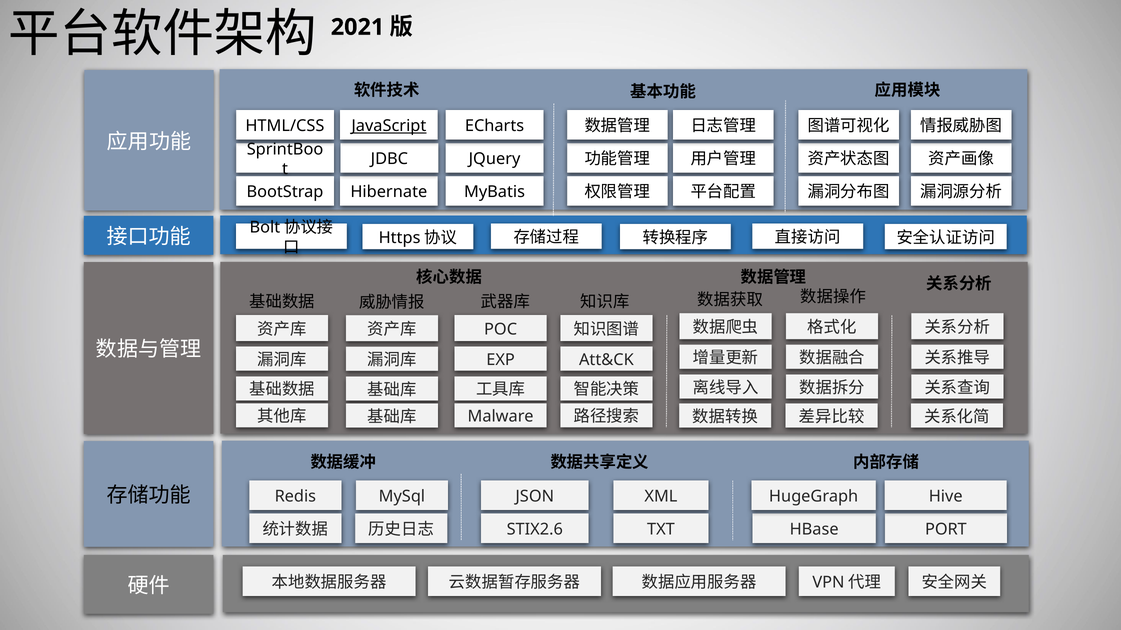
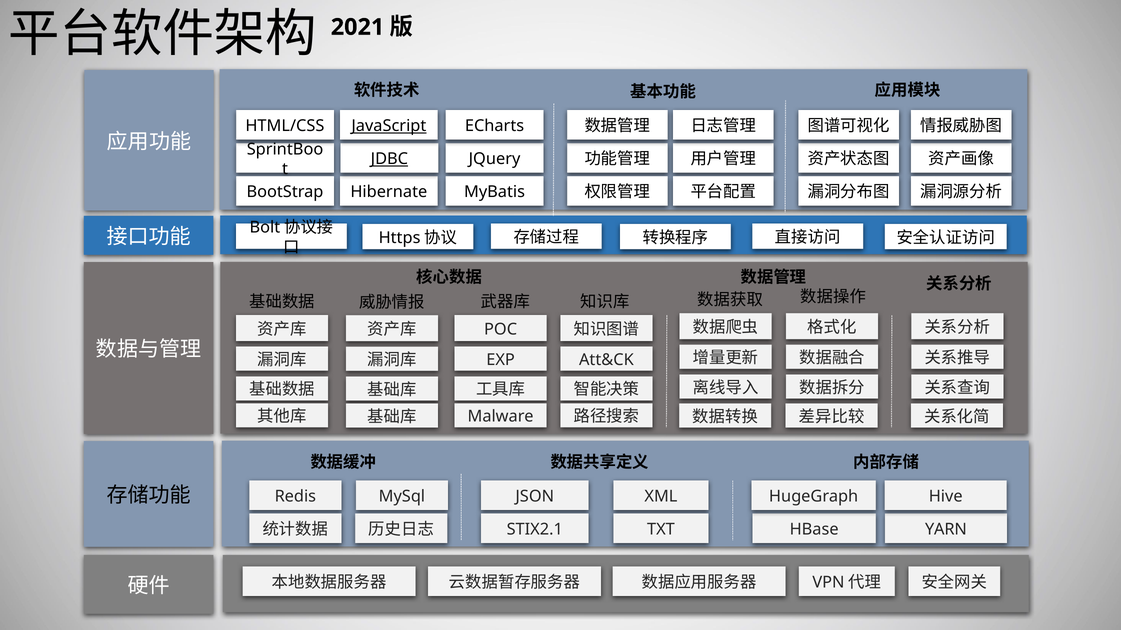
JDBC underline: none -> present (389, 159)
STIX2.6: STIX2.6 -> STIX2.1 (535, 530)
PORT: PORT -> YARN (946, 530)
